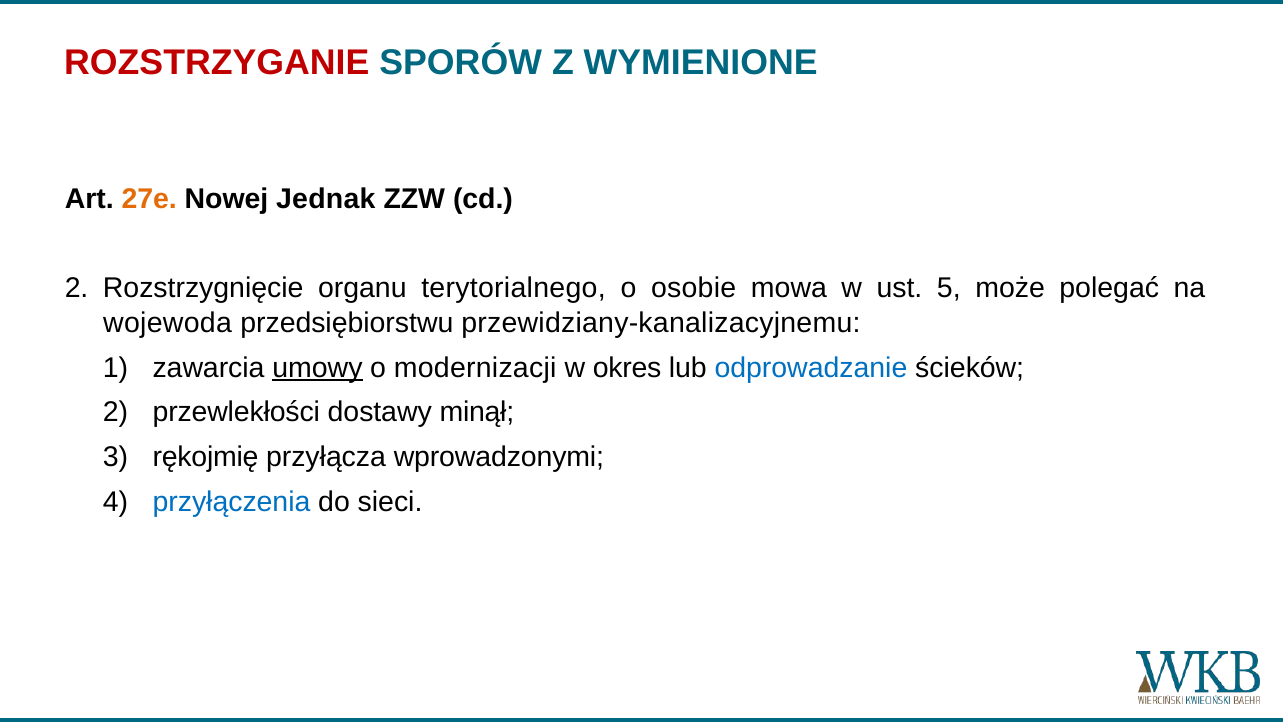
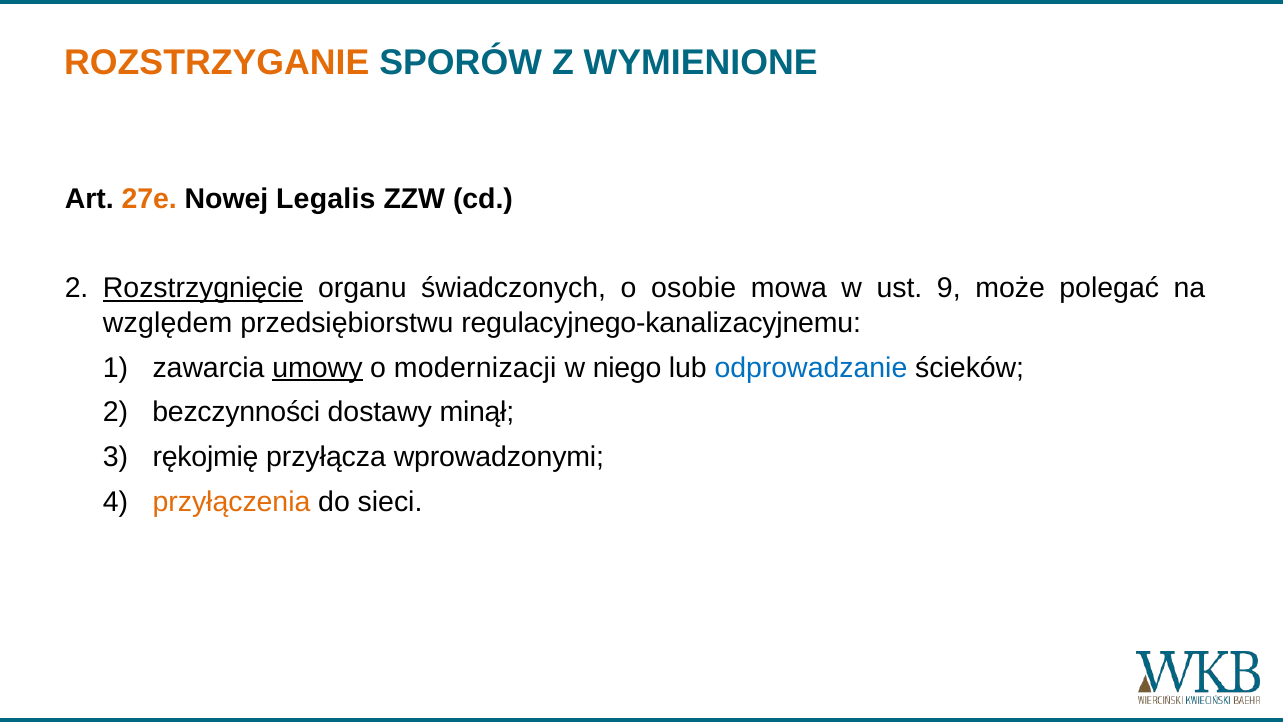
ROZSTRZYGANIE colour: red -> orange (217, 63)
Jednak: Jednak -> Legalis (326, 199)
Rozstrzygnięcie underline: none -> present (203, 288)
terytorialnego: terytorialnego -> świadczonych (514, 288)
5: 5 -> 9 (949, 288)
wojewoda: wojewoda -> względem (168, 323)
przewidziany-kanalizacyjnemu: przewidziany-kanalizacyjnemu -> regulacyjnego-kanalizacyjnemu (661, 323)
okres: okres -> niego (627, 367)
przewlekłości: przewlekłości -> bezczynności (236, 412)
przyłączenia colour: blue -> orange (232, 502)
